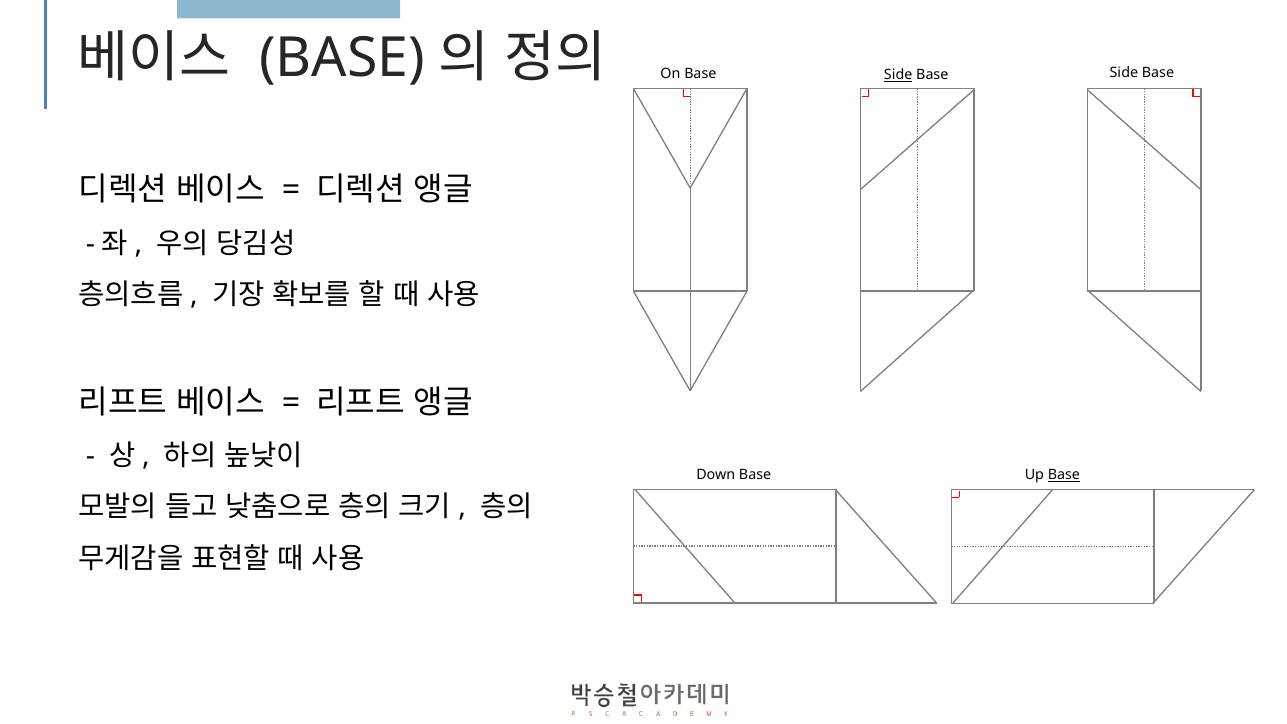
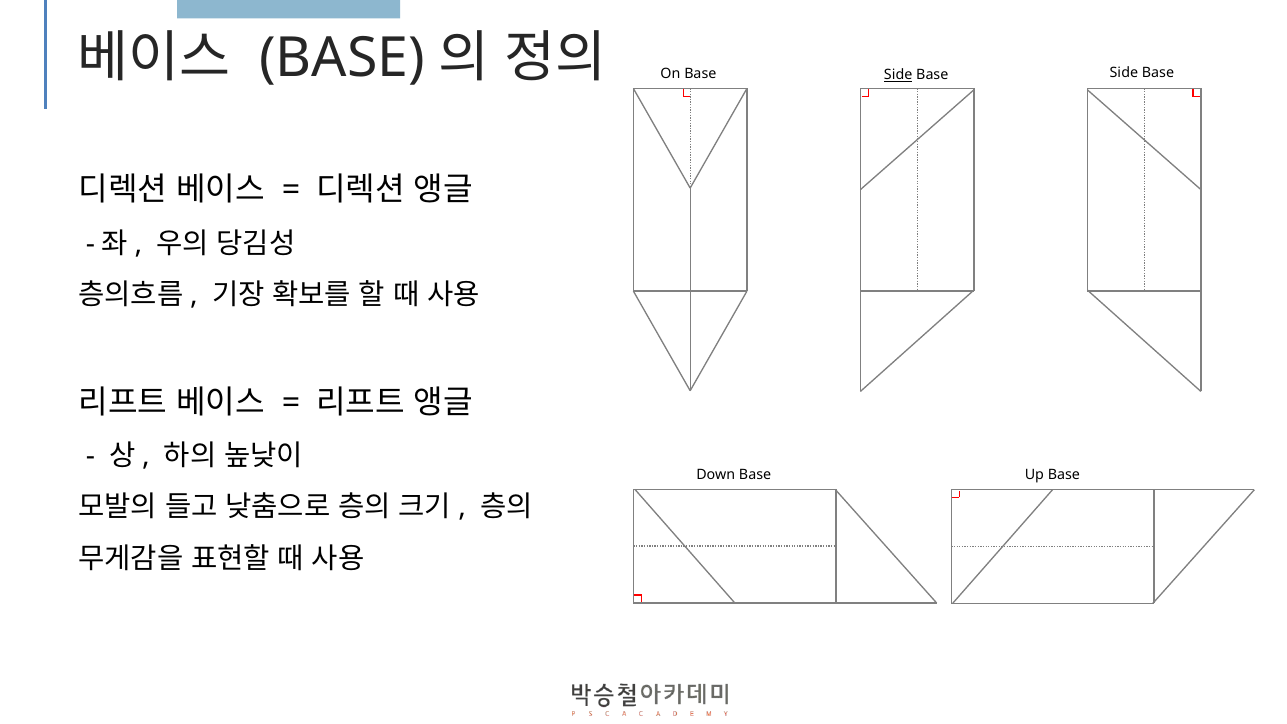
Base underline: present -> none (1064, 475)
